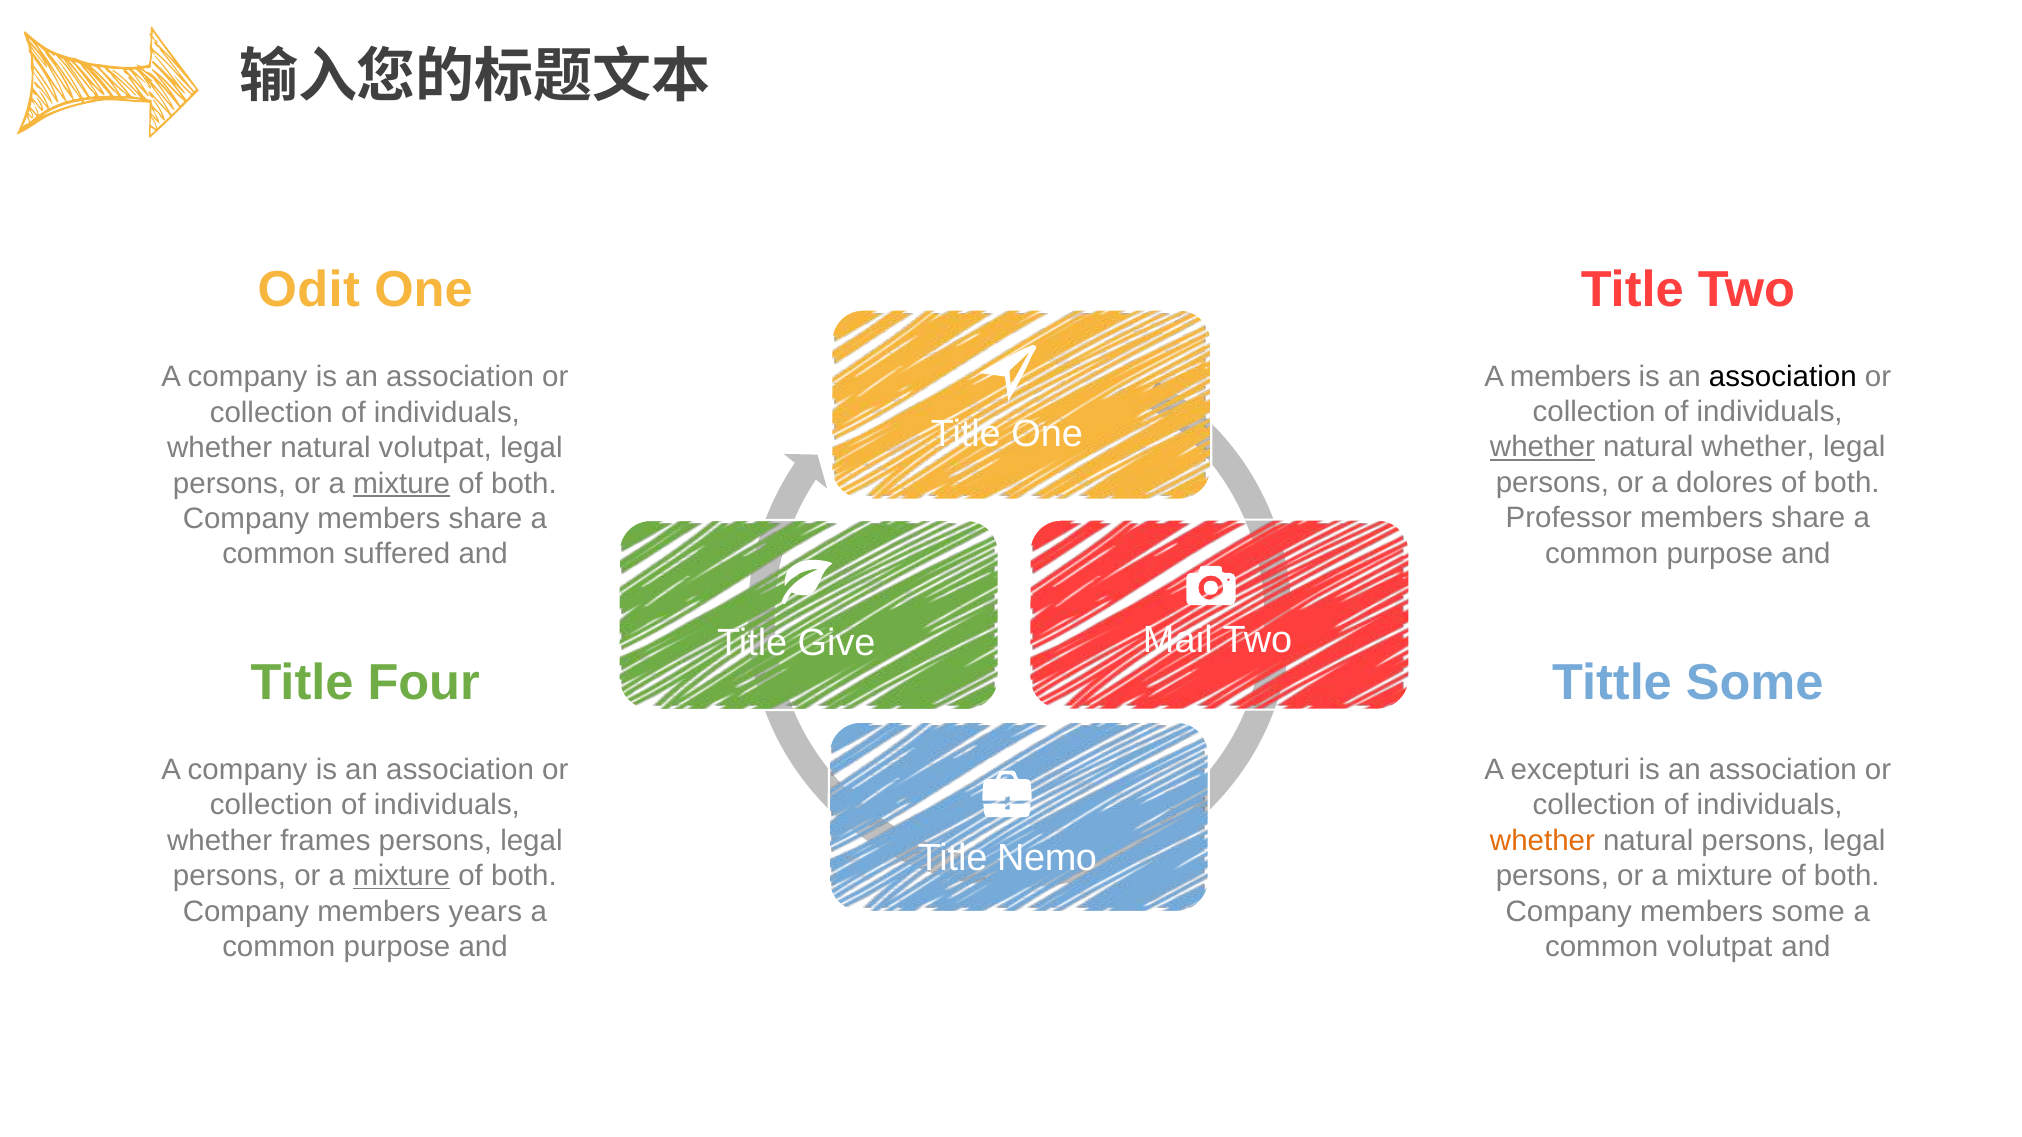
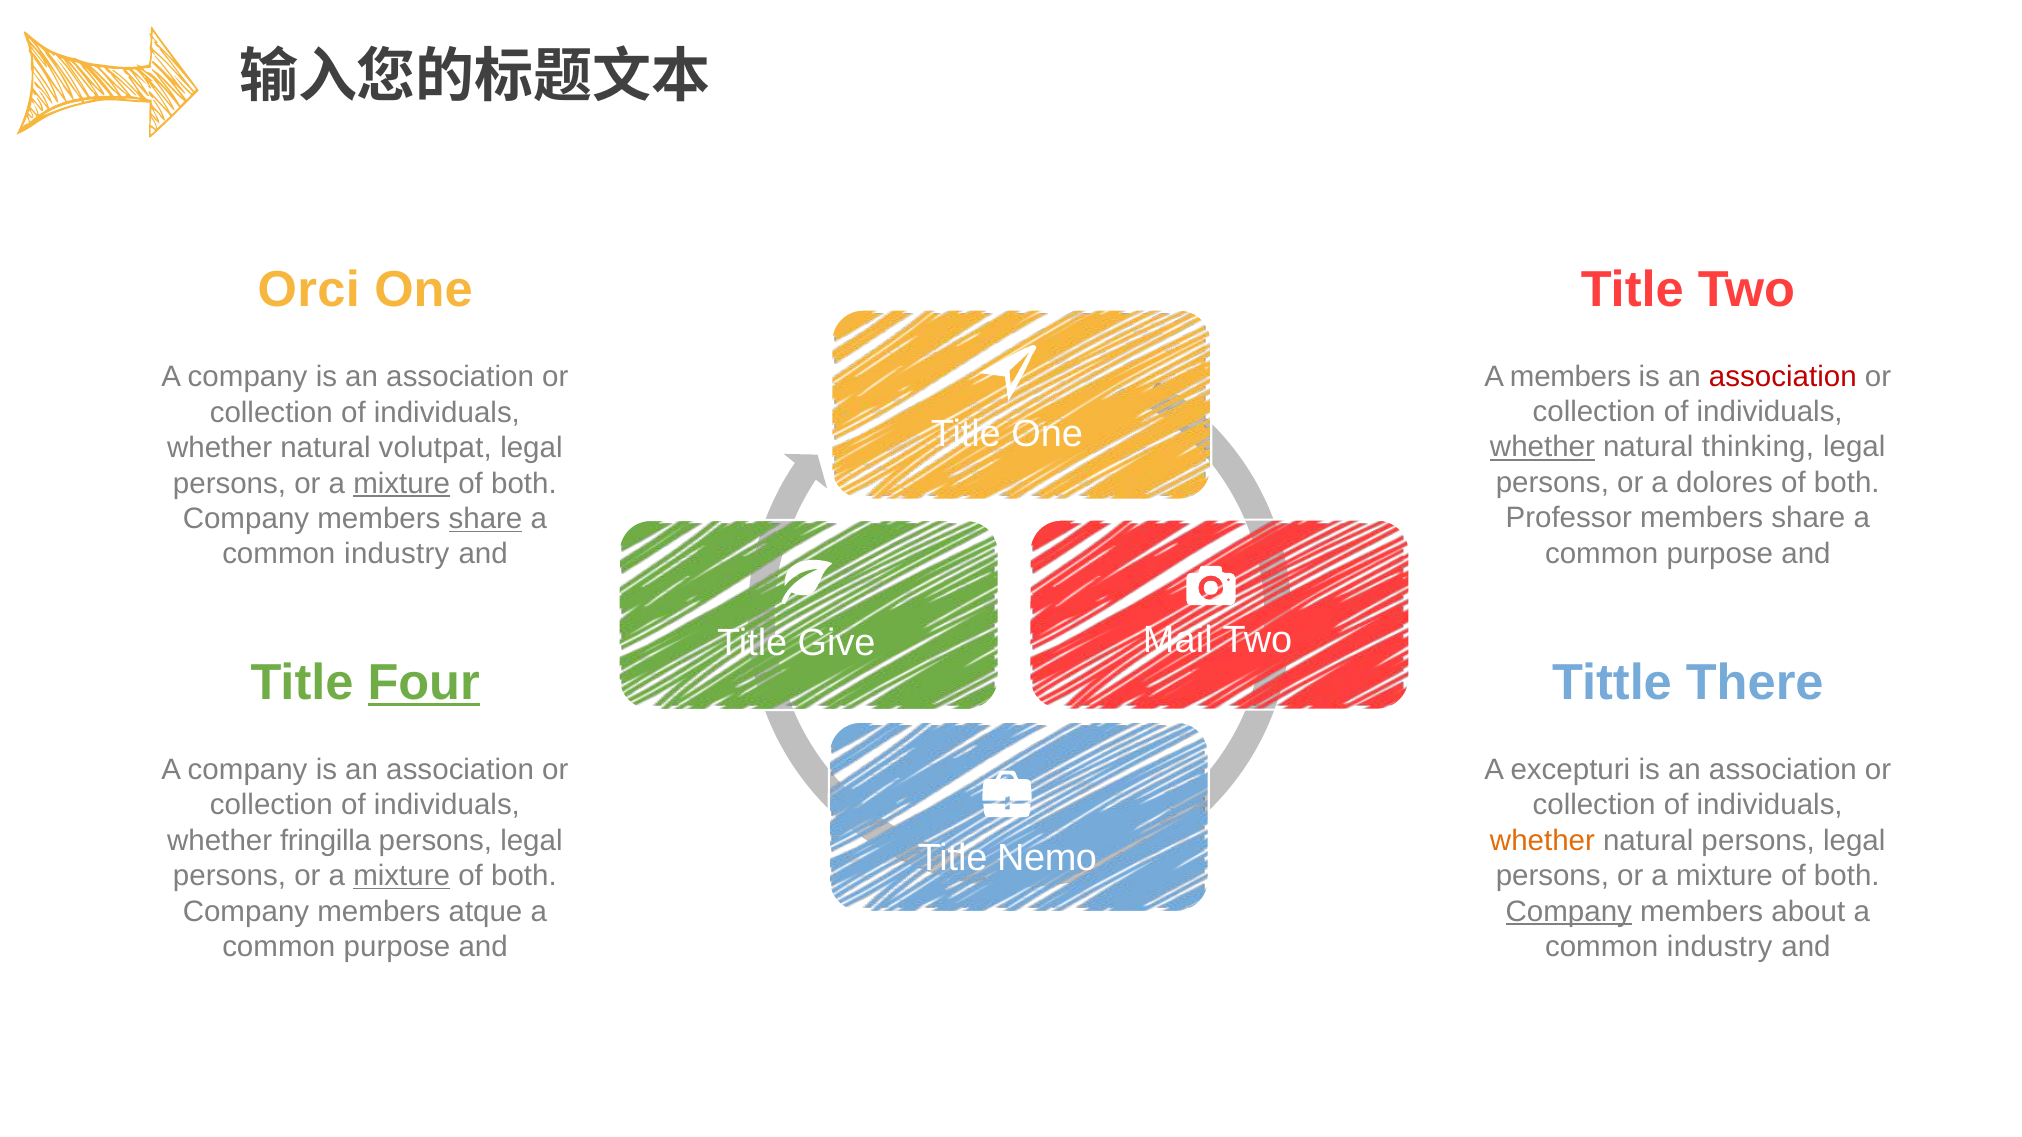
Odit: Odit -> Orci (309, 290)
association colour: black -> red (1783, 376)
natural whether: whether -> thinking (1758, 447)
share underline: none -> present (486, 519)
suffered: suffered -> industry (397, 554)
Four underline: none -> present (424, 683)
Tittle Some: Some -> There (1755, 683)
frames: frames -> fringilla (326, 841)
years: years -> atque (486, 912)
Company underline: none -> present (1569, 912)
members some: some -> about (1808, 912)
volutpat: volutpat -> industry (1720, 947)
